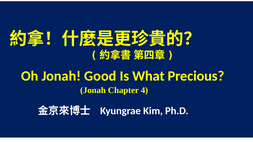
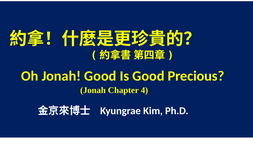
Is What: What -> Good (148, 76)
